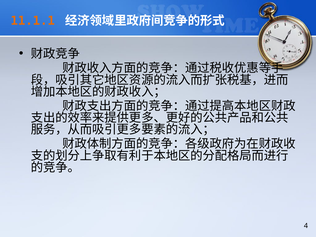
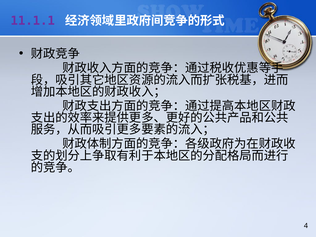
11.1.1 colour: orange -> purple (33, 21)
